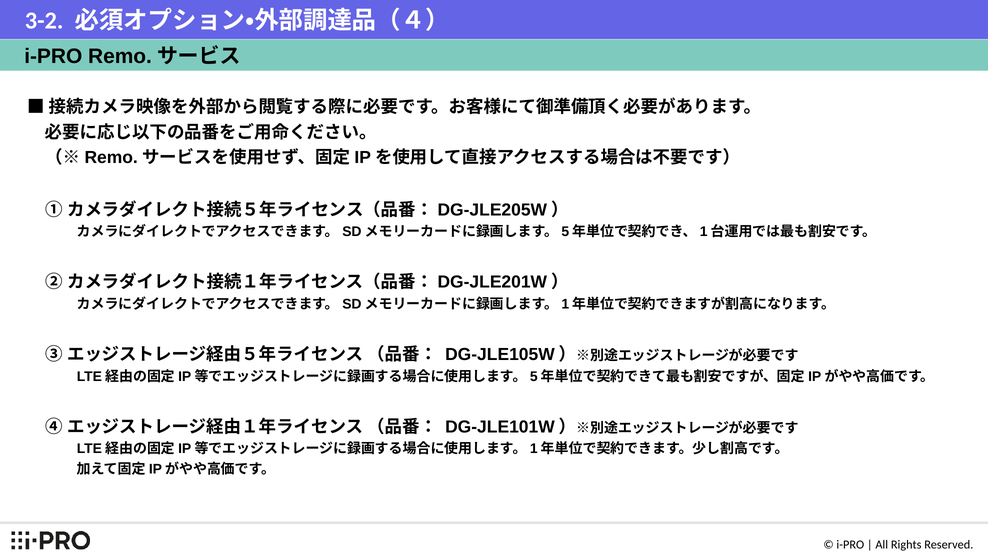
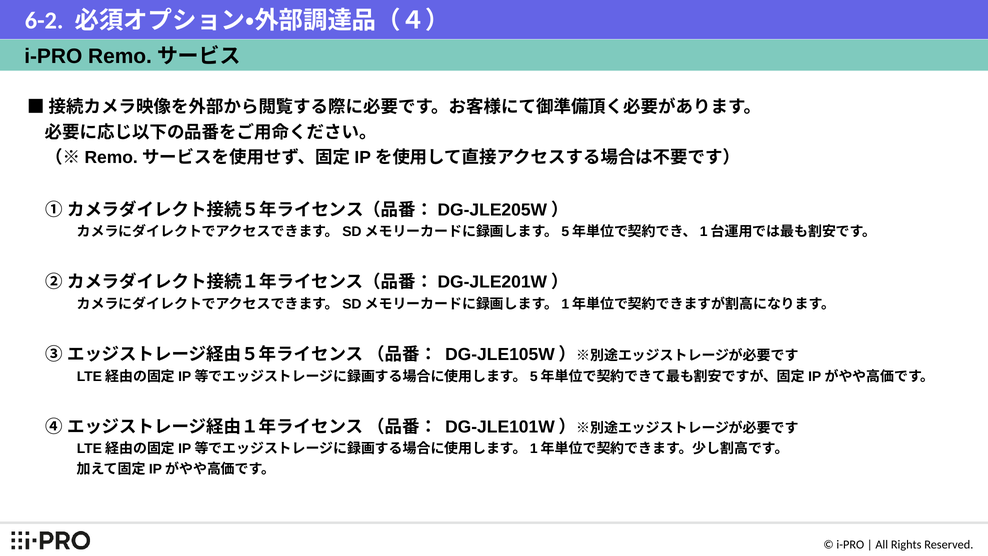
3-2: 3-2 -> 6-2 (44, 21)
